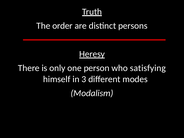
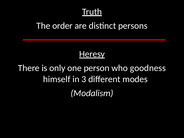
satisfying: satisfying -> goodness (148, 68)
